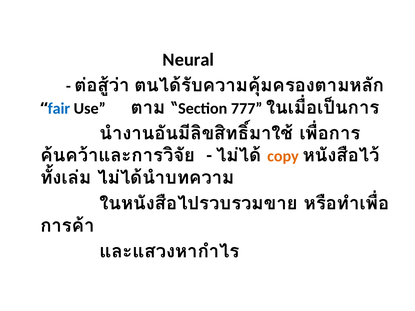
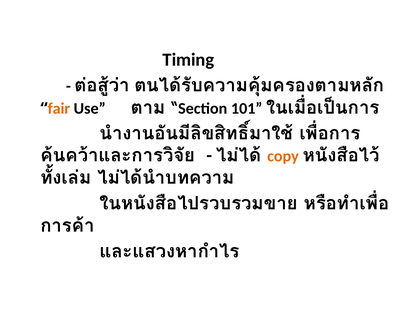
Neural: Neural -> Timing (188, 60)
fair colour: blue -> orange (59, 108)
777: 777 -> 101 (247, 108)
